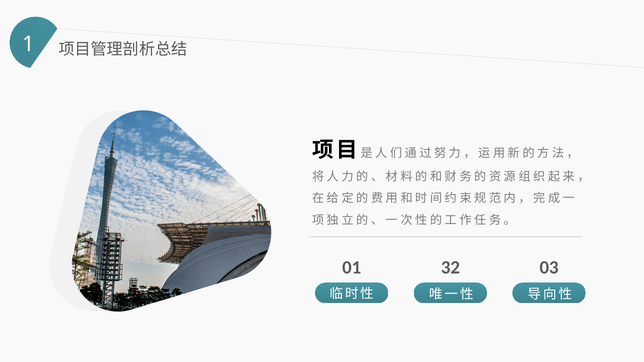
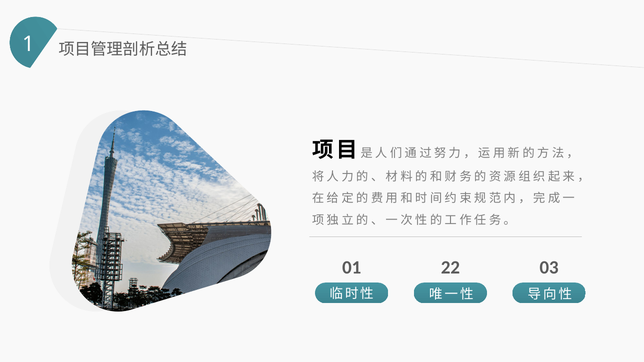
32: 32 -> 22 (450, 268)
